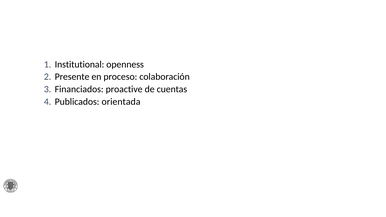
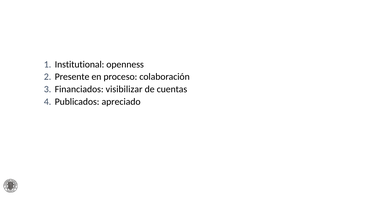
proactive: proactive -> visibilizar (124, 89)
orientada: orientada -> apreciado (121, 102)
